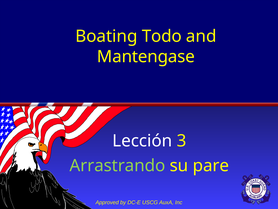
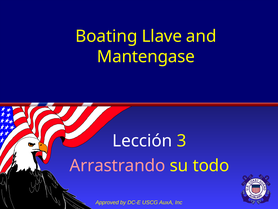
Todo: Todo -> Llave (162, 36)
Arrastrando colour: light green -> pink (117, 165)
pare: pare -> todo (211, 165)
